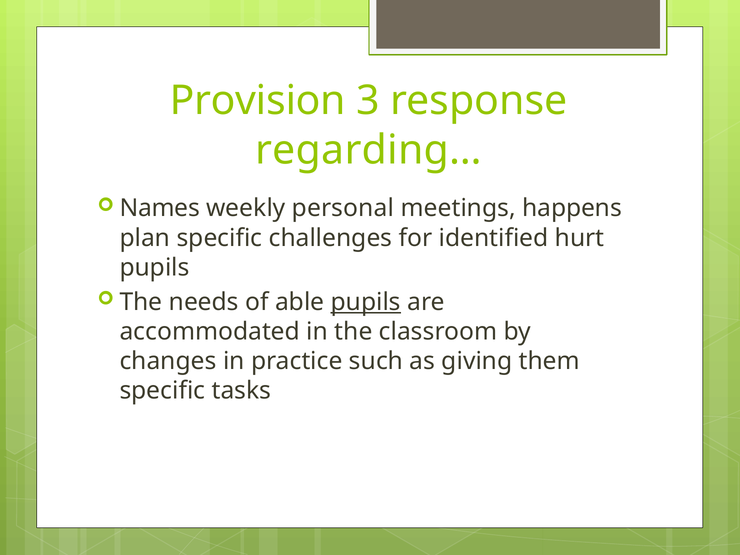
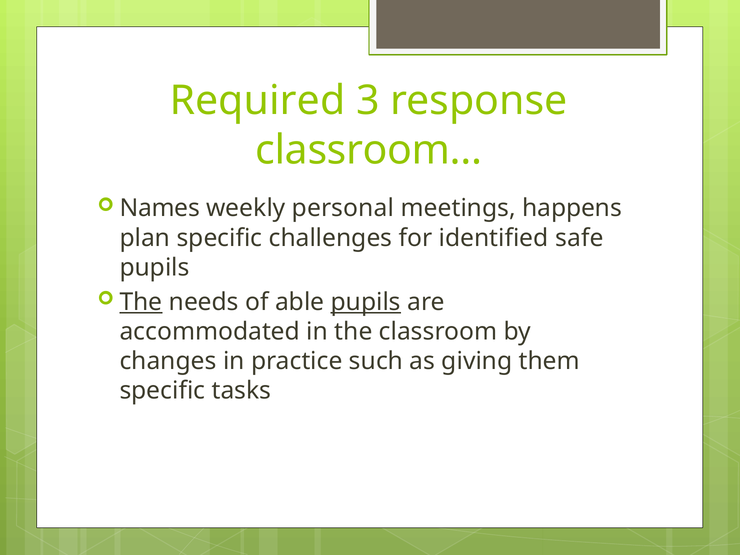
Provision: Provision -> Required (258, 101)
regarding…: regarding… -> classroom… (369, 150)
hurt: hurt -> safe (579, 238)
The underline: none -> present (141, 302)
